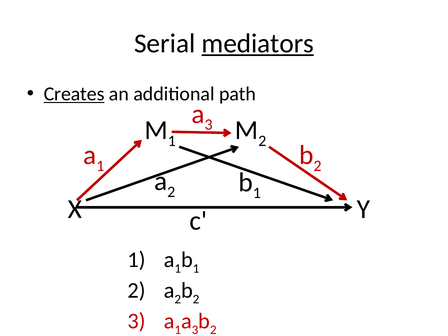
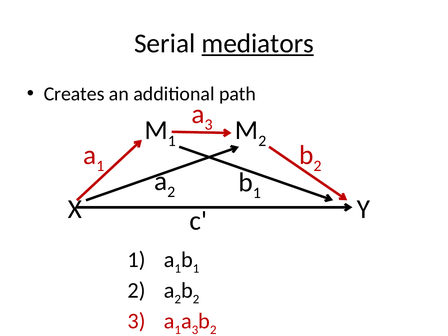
Creates underline: present -> none (74, 94)
